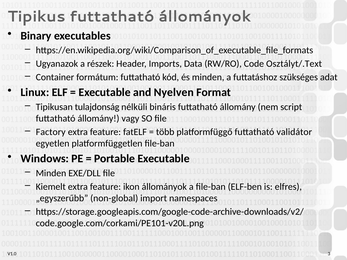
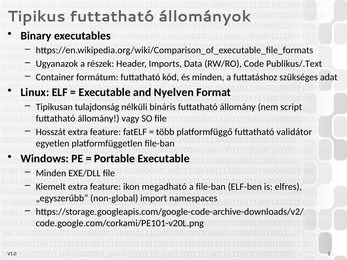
Osztályt/.Text: Osztályt/.Text -> Publikus/.Text (294, 64)
Factory: Factory -> Hosszát (51, 132)
ikon állományok: állományok -> megadható (164, 187)
